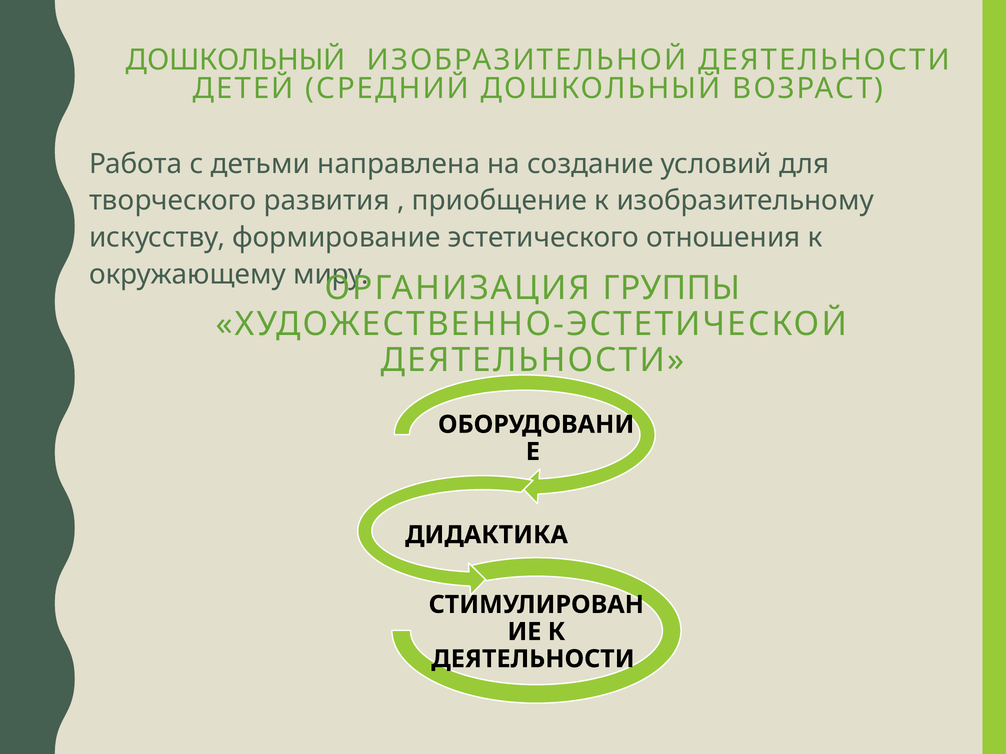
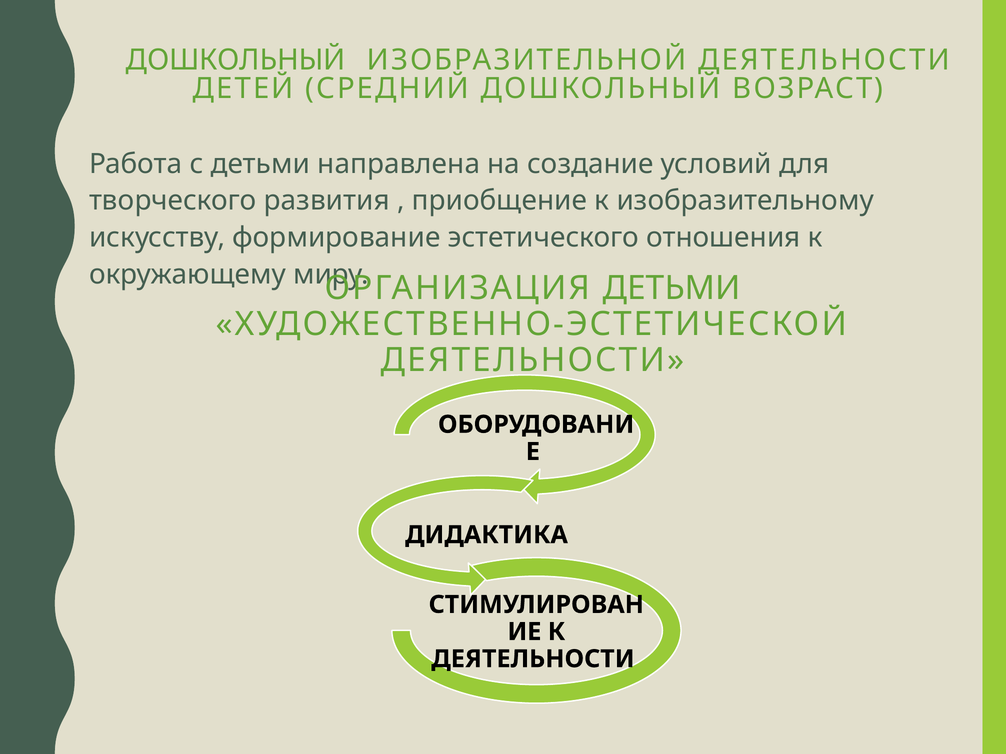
ОРГАНИЗАЦИЯ ГРУППЫ: ГРУППЫ -> ДЕТЬМИ (672, 288)
